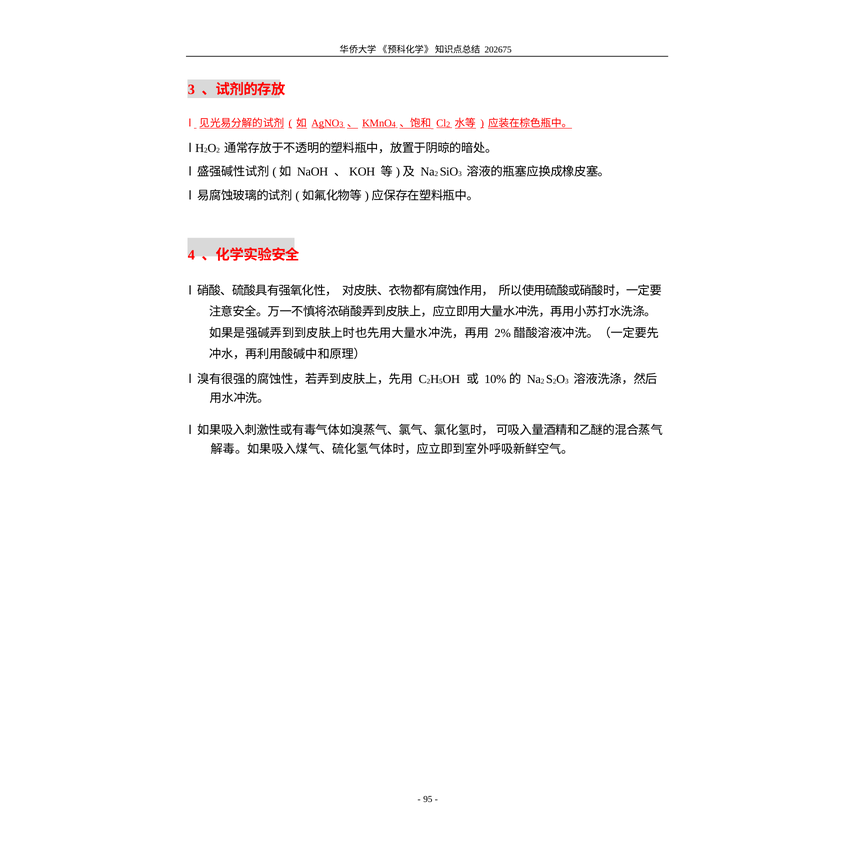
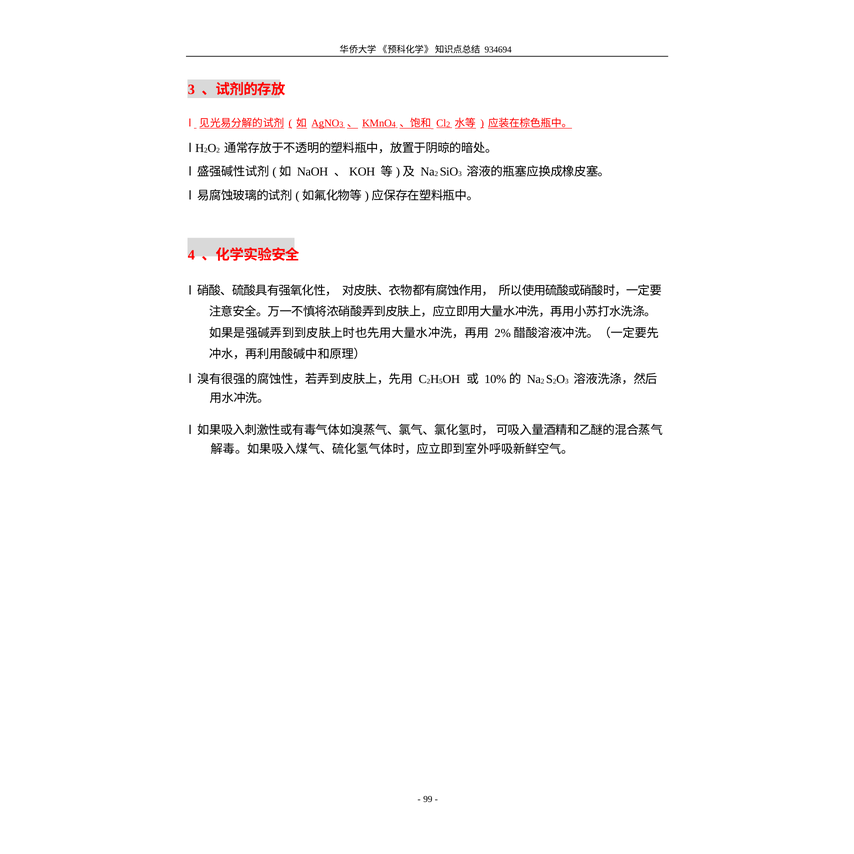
202675: 202675 -> 934694 (498, 50)
95: 95 -> 99 (428, 799)
